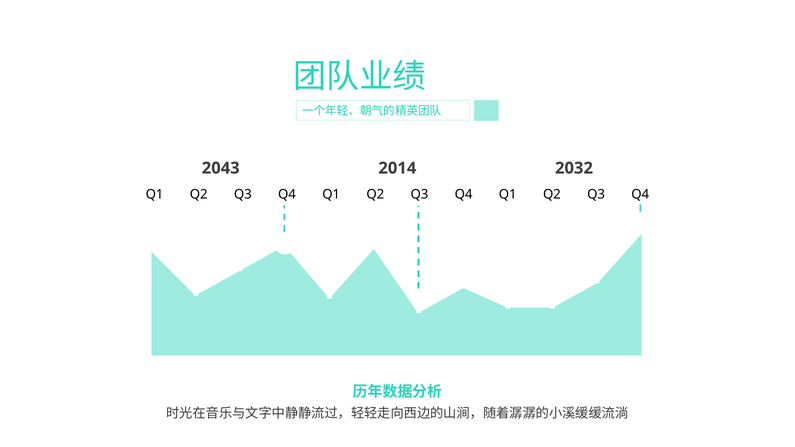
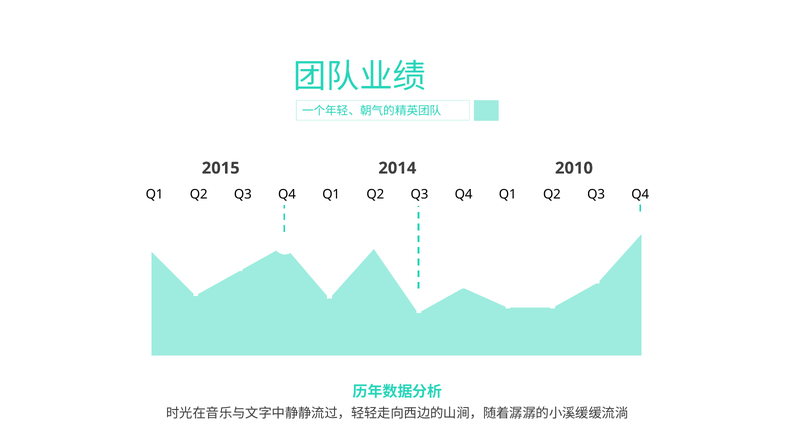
2043: 2043 -> 2015 (221, 168)
2032: 2032 -> 2010 (574, 168)
